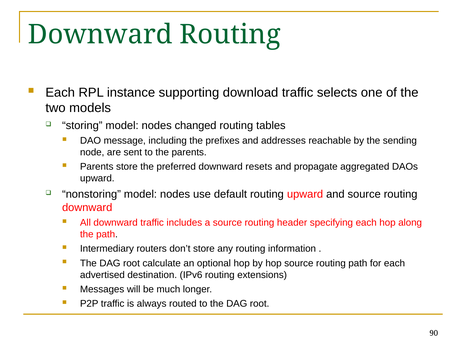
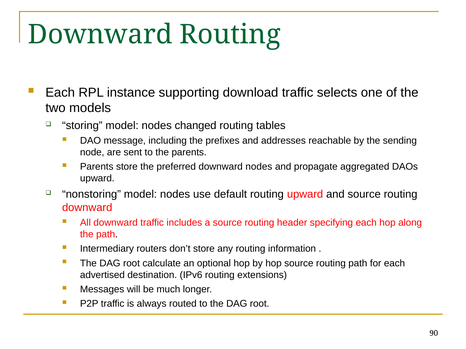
downward resets: resets -> nodes (259, 167)
